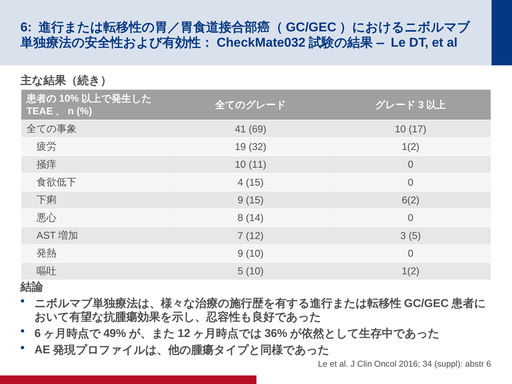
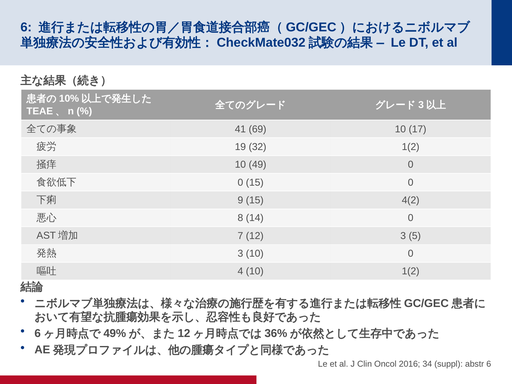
11: 11 -> 49 (258, 165)
4: 4 -> 0 (240, 182)
6(2: 6(2 -> 4(2 (411, 200)
9: 9 -> 3 (240, 254)
5: 5 -> 4 (240, 271)
